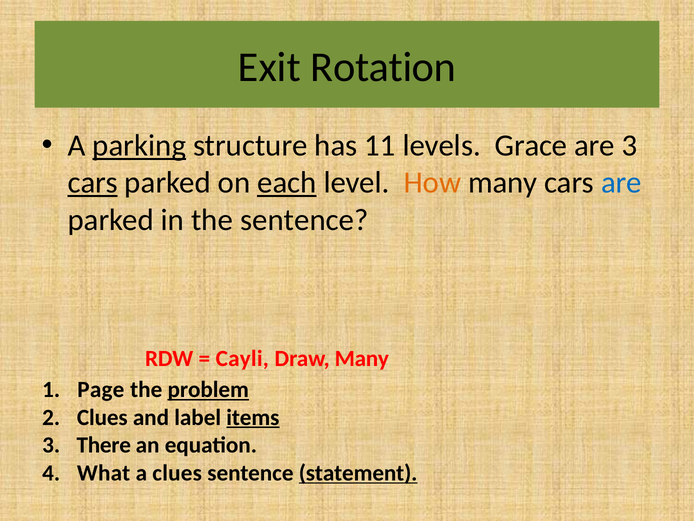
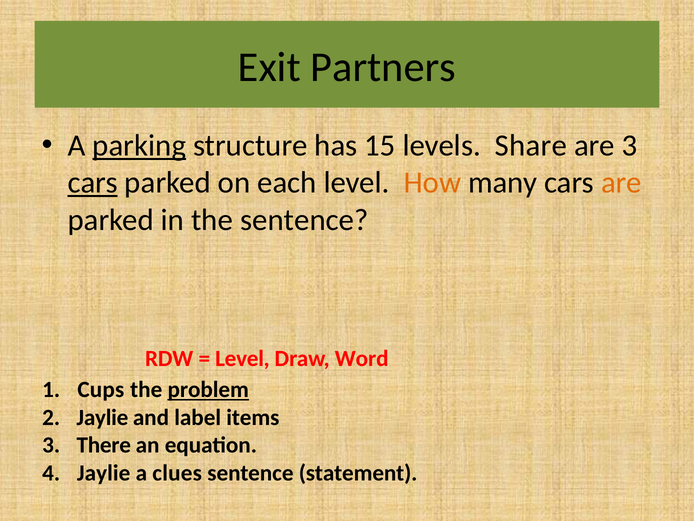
Rotation: Rotation -> Partners (383, 67)
11: 11 -> 15 (380, 146)
Grace: Grace -> Share (531, 146)
each underline: present -> none (287, 183)
are colour: blue -> orange (621, 183)
Cayli: Cayli -> Level (242, 358)
Draw Many: Many -> Word (362, 358)
Page: Page -> Cups (101, 389)
Clues: Clues -> Jaylie (102, 417)
items underline: present -> none (253, 417)
What: What -> Jaylie (104, 473)
statement underline: present -> none (358, 473)
